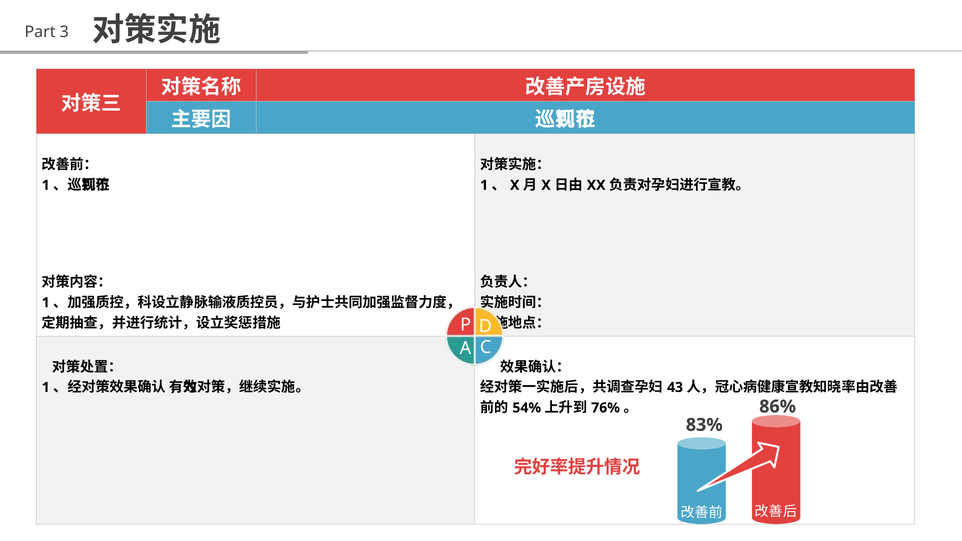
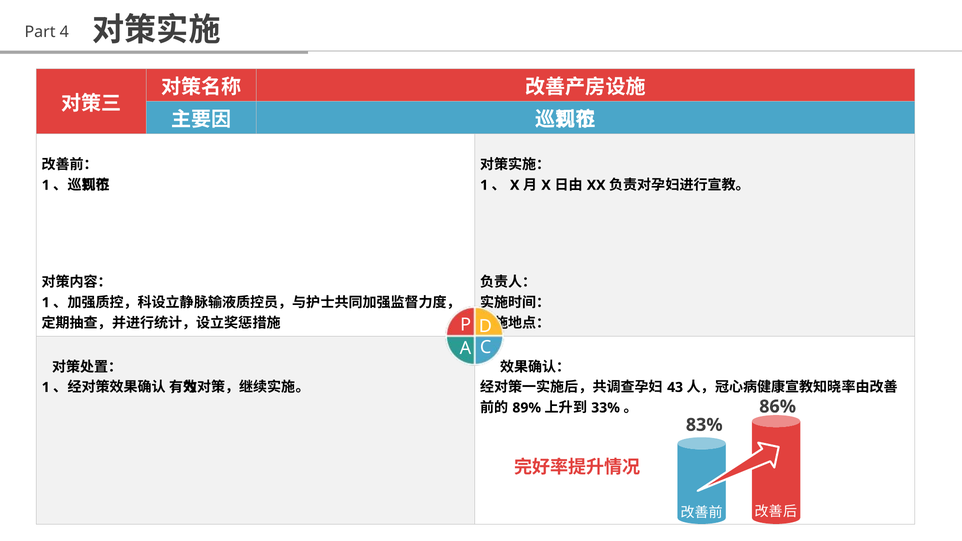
3: 3 -> 4 (64, 32)
54%: 54% -> 89% (527, 408)
76%: 76% -> 33% (606, 408)
